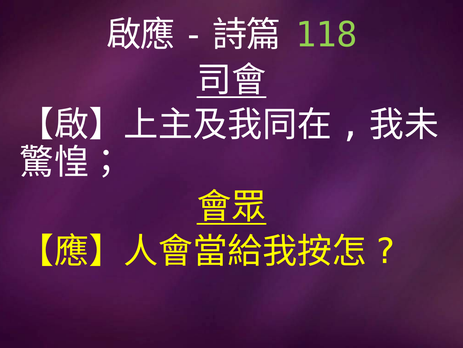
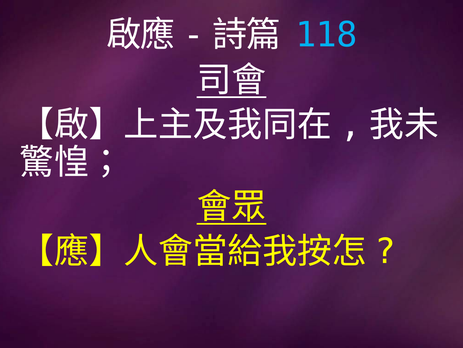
118 colour: light green -> light blue (326, 35)
